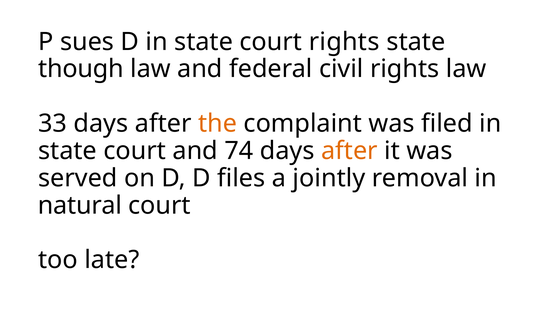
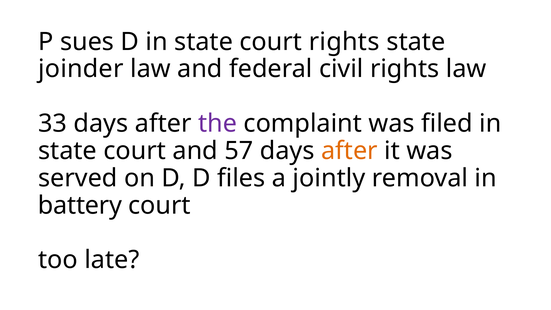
though: though -> joinder (81, 69)
the colour: orange -> purple (217, 123)
74: 74 -> 57 (239, 151)
natural: natural -> battery (80, 205)
